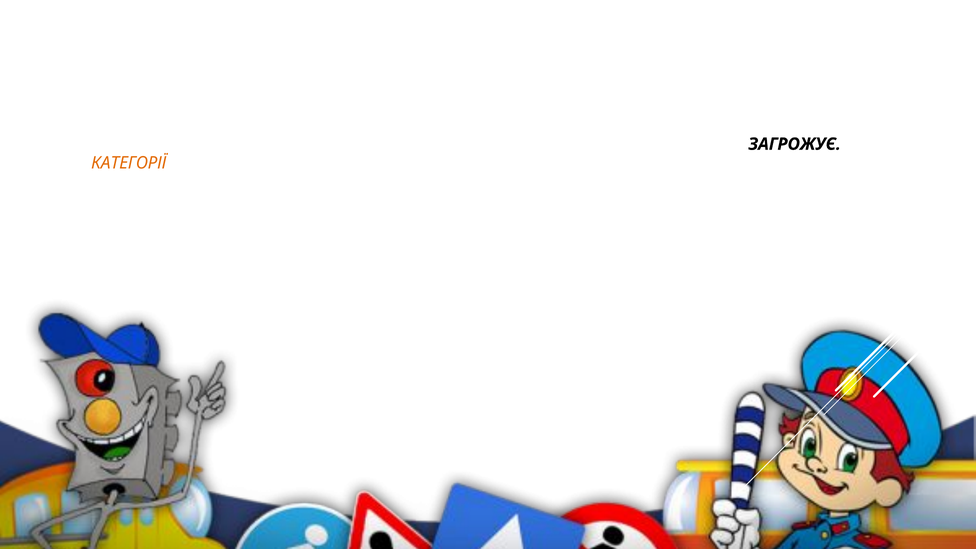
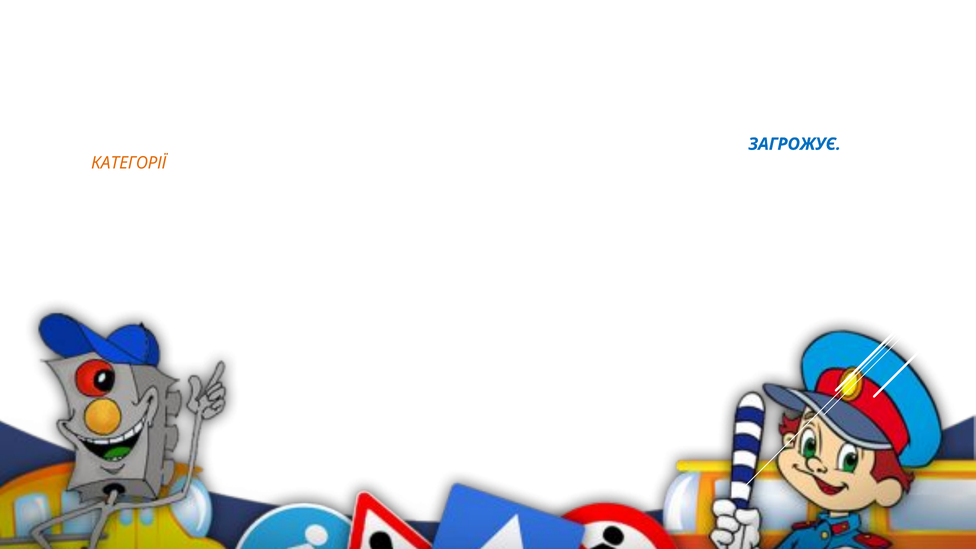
ЗАГРОЖУЄ colour: black -> blue (795, 144)
